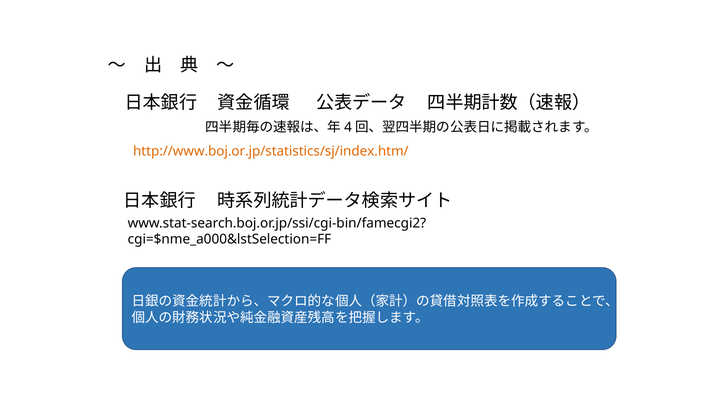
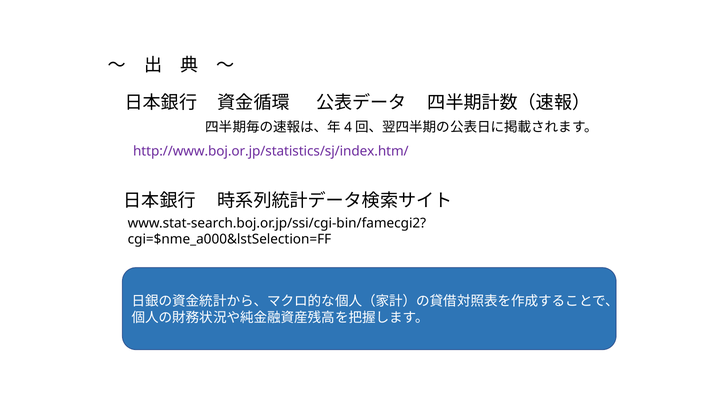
http://www.boj.or.jp/statistics/sj/index.htm/ colour: orange -> purple (271, 151)
